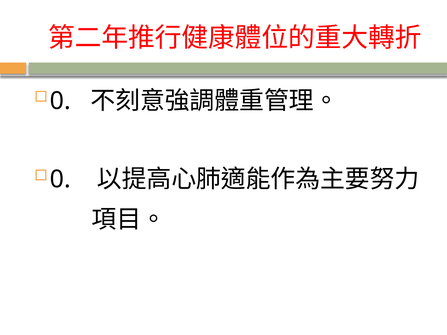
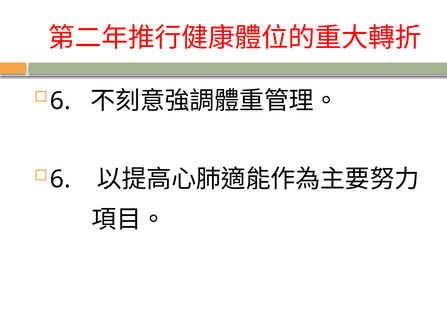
0: 0 -> 6 (60, 101)
0: 0 -> 6 (60, 180)
